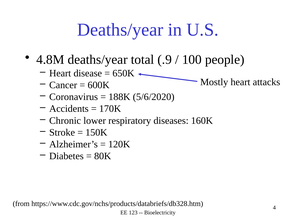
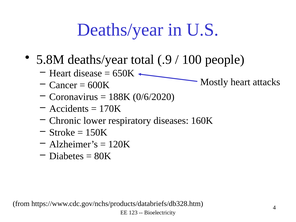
4.8M: 4.8M -> 5.8M (50, 60)
5/6/2020: 5/6/2020 -> 0/6/2020 (154, 97)
